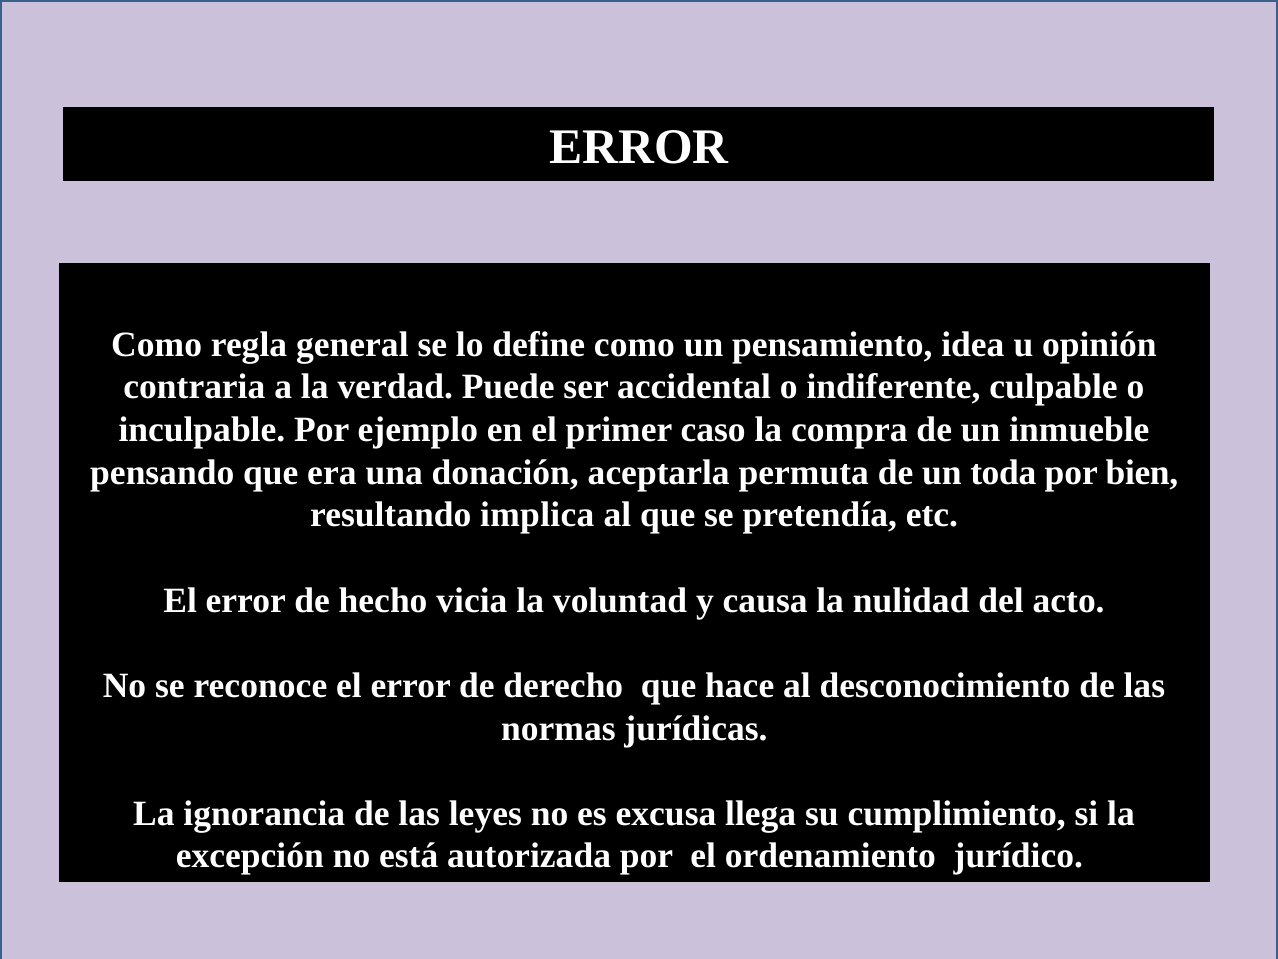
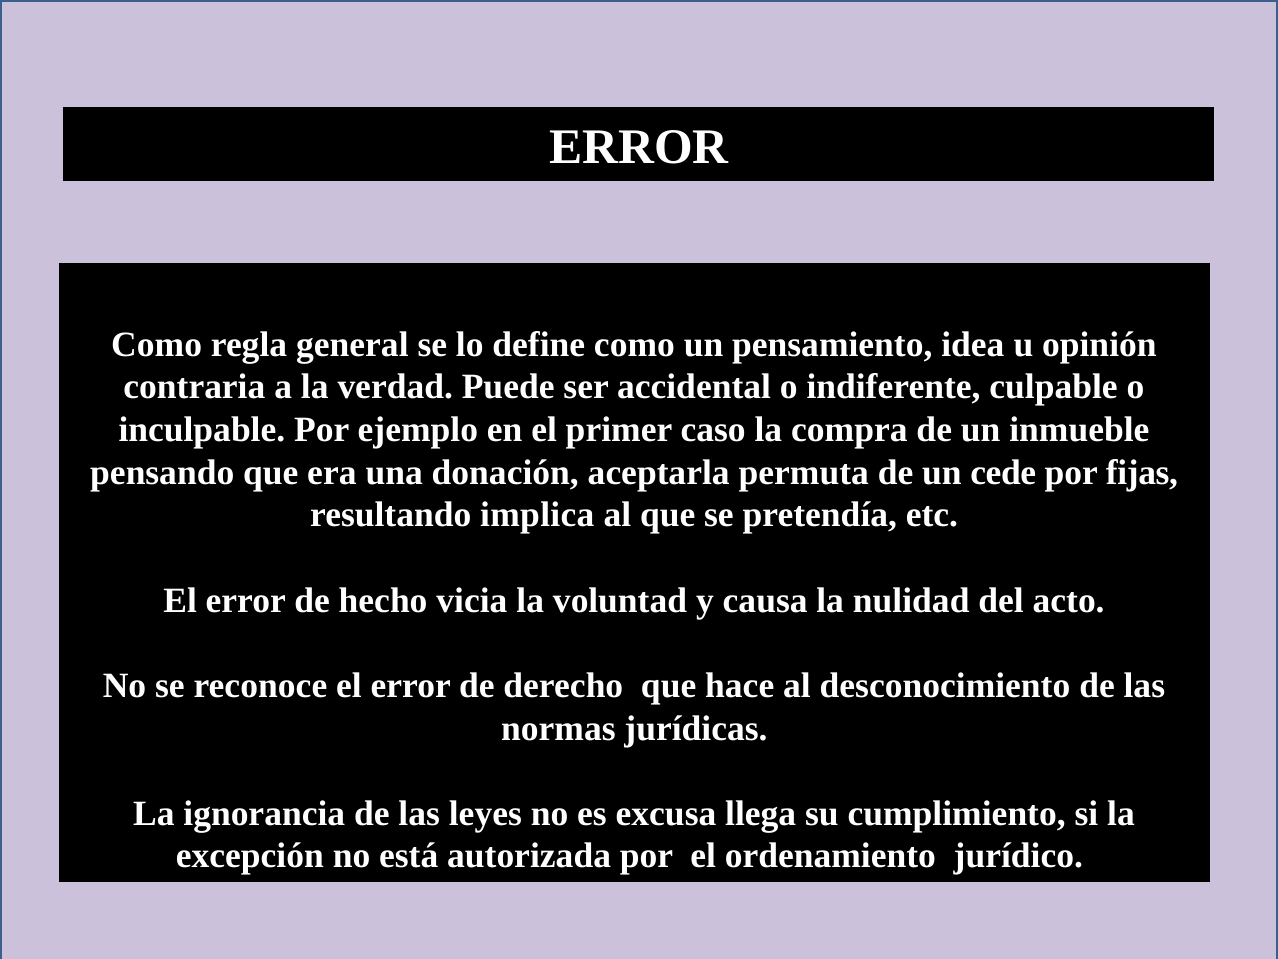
toda: toda -> cede (1003, 472)
bien: bien -> fijas (1142, 472)
